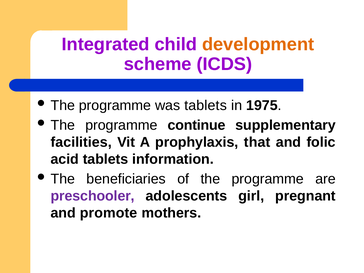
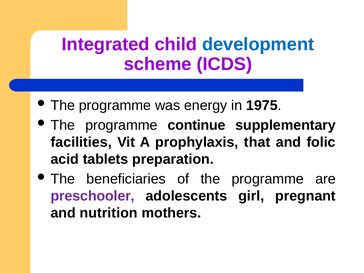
development colour: orange -> blue (258, 44)
was tablets: tablets -> energy (206, 105)
information: information -> preparation (173, 159)
promote: promote -> nutrition (109, 213)
